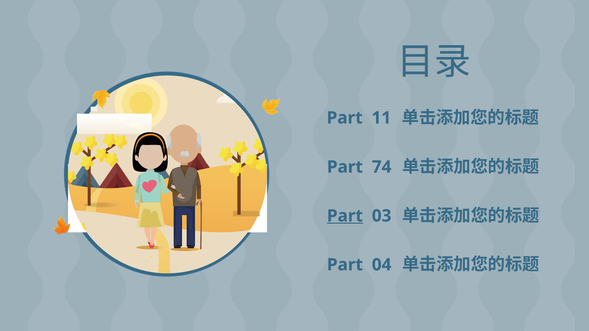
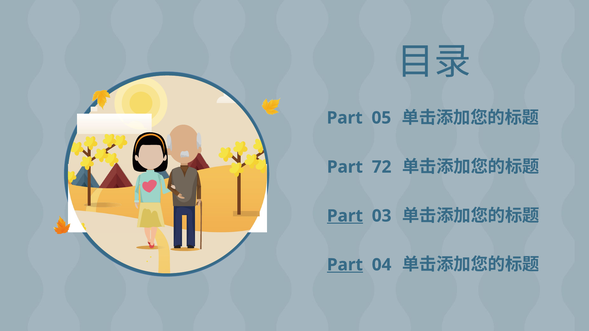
11: 11 -> 05 (381, 118)
74: 74 -> 72 (382, 167)
Part underline: none -> present (345, 265)
